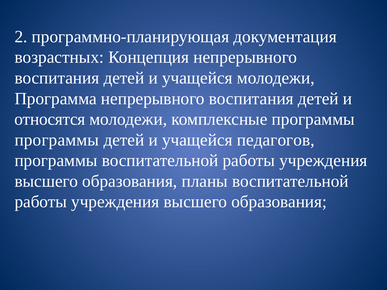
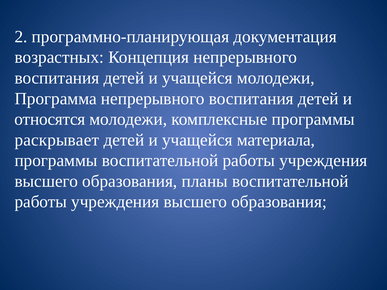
программы: программы -> раскрывает (57, 140)
педагогов: педагогов -> материала (276, 140)
